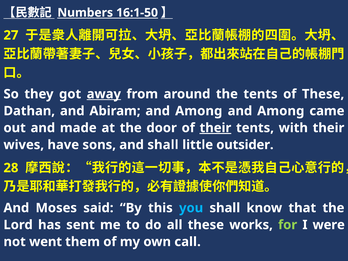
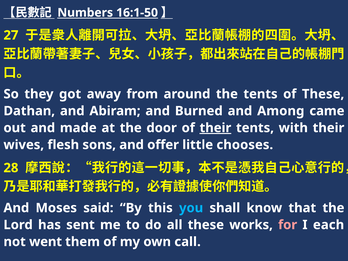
away underline: present -> none (104, 94)
Abiram and Among: Among -> Burned (199, 111)
have: have -> flesh (63, 145)
and shall: shall -> offer (163, 145)
outsider: outsider -> chooses (245, 145)
for colour: light green -> pink (288, 225)
were: were -> each (329, 225)
